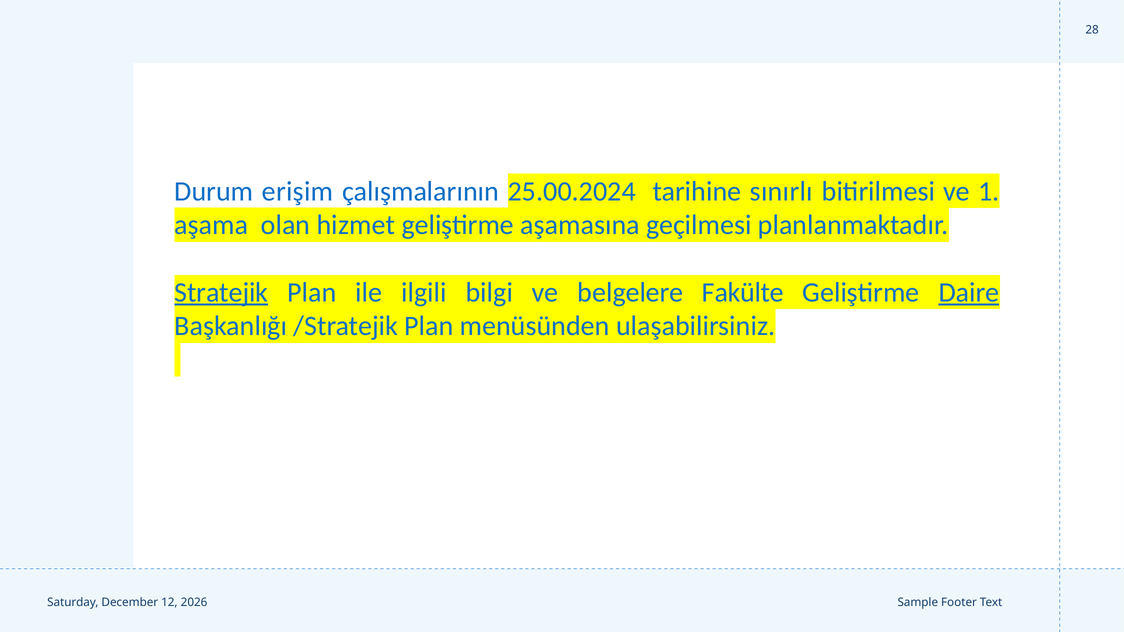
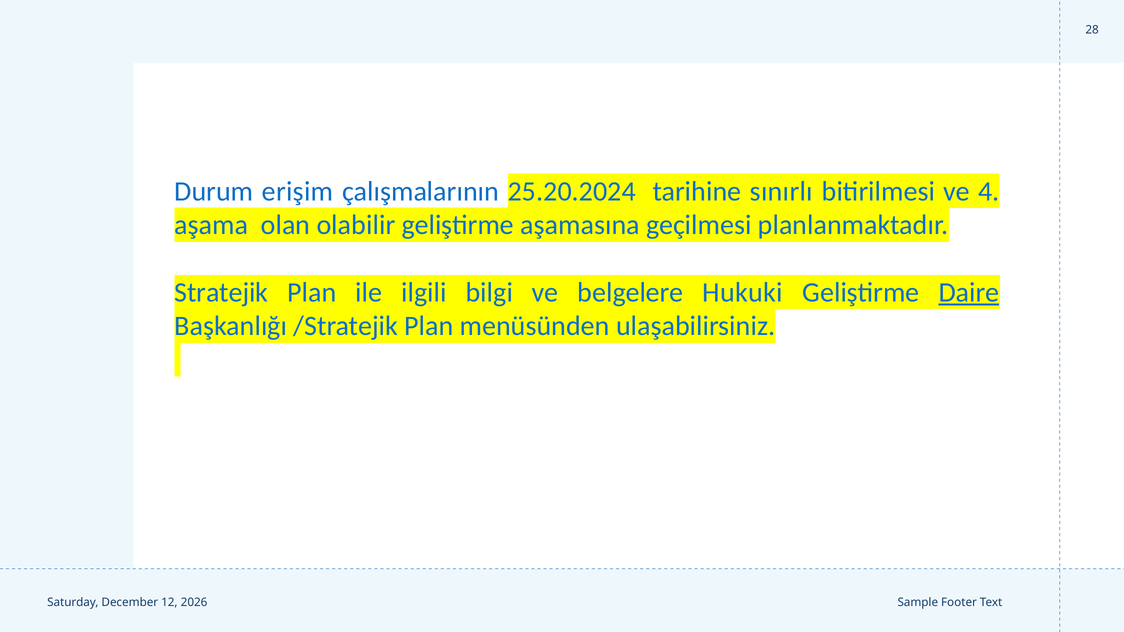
25.00.2024: 25.00.2024 -> 25.20.2024 (572, 191)
1: 1 -> 4 (989, 191)
hizmet: hizmet -> olabilir (356, 225)
Stratejik underline: present -> none (221, 293)
Fakülte: Fakülte -> Hukuki (743, 293)
